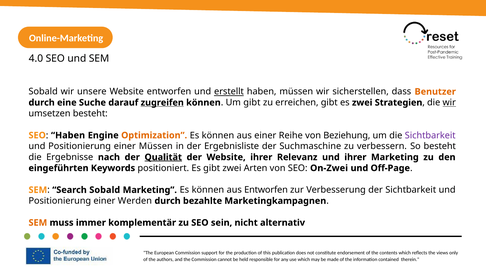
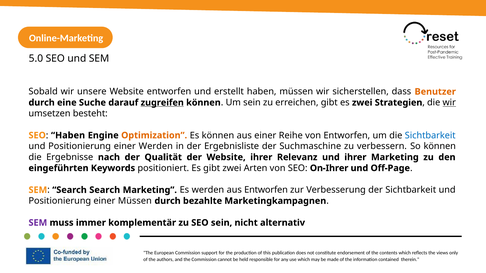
4.0: 4.0 -> 5.0 (36, 58)
erstellt underline: present -> none (229, 92)
Um gibt: gibt -> sein (252, 103)
von Beziehung: Beziehung -> Entworfen (347, 136)
Sichtbarkeit colour: purple -> blue (430, 136)
einer Müssen: Müssen -> Werden (156, 146)
So besteht: besteht -> können (440, 146)
Qualität underline: present -> none (163, 157)
On-Zwei: On-Zwei -> On-Ihrer (329, 168)
Search Sobald: Sobald -> Search (105, 190)
Marketing Es können: können -> werden (208, 190)
einer Werden: Werden -> Müssen (135, 201)
SEM colour: orange -> purple (38, 223)
